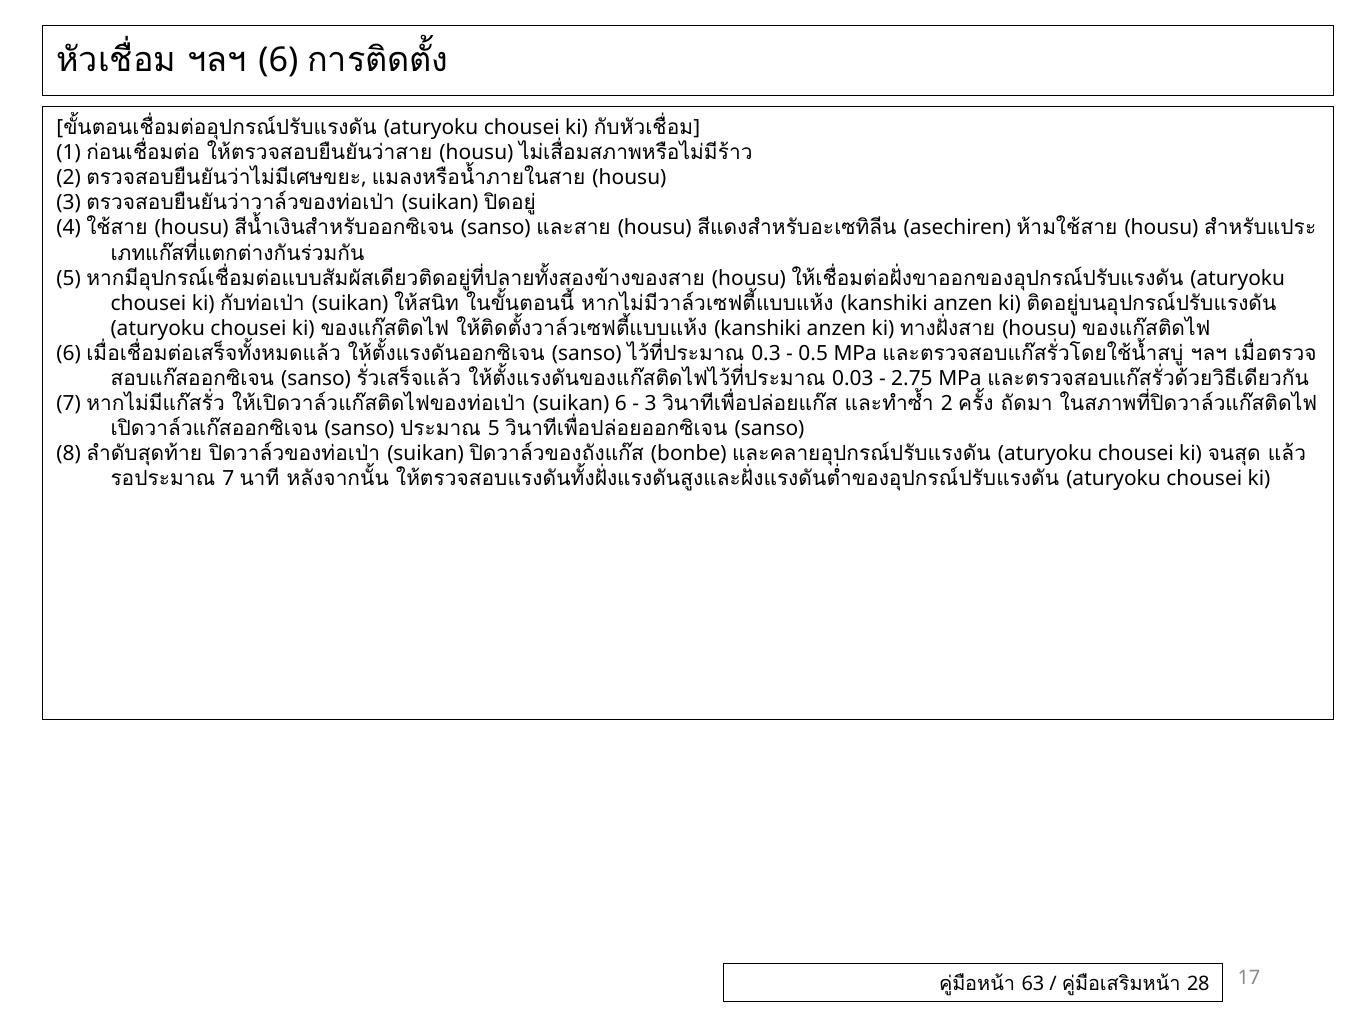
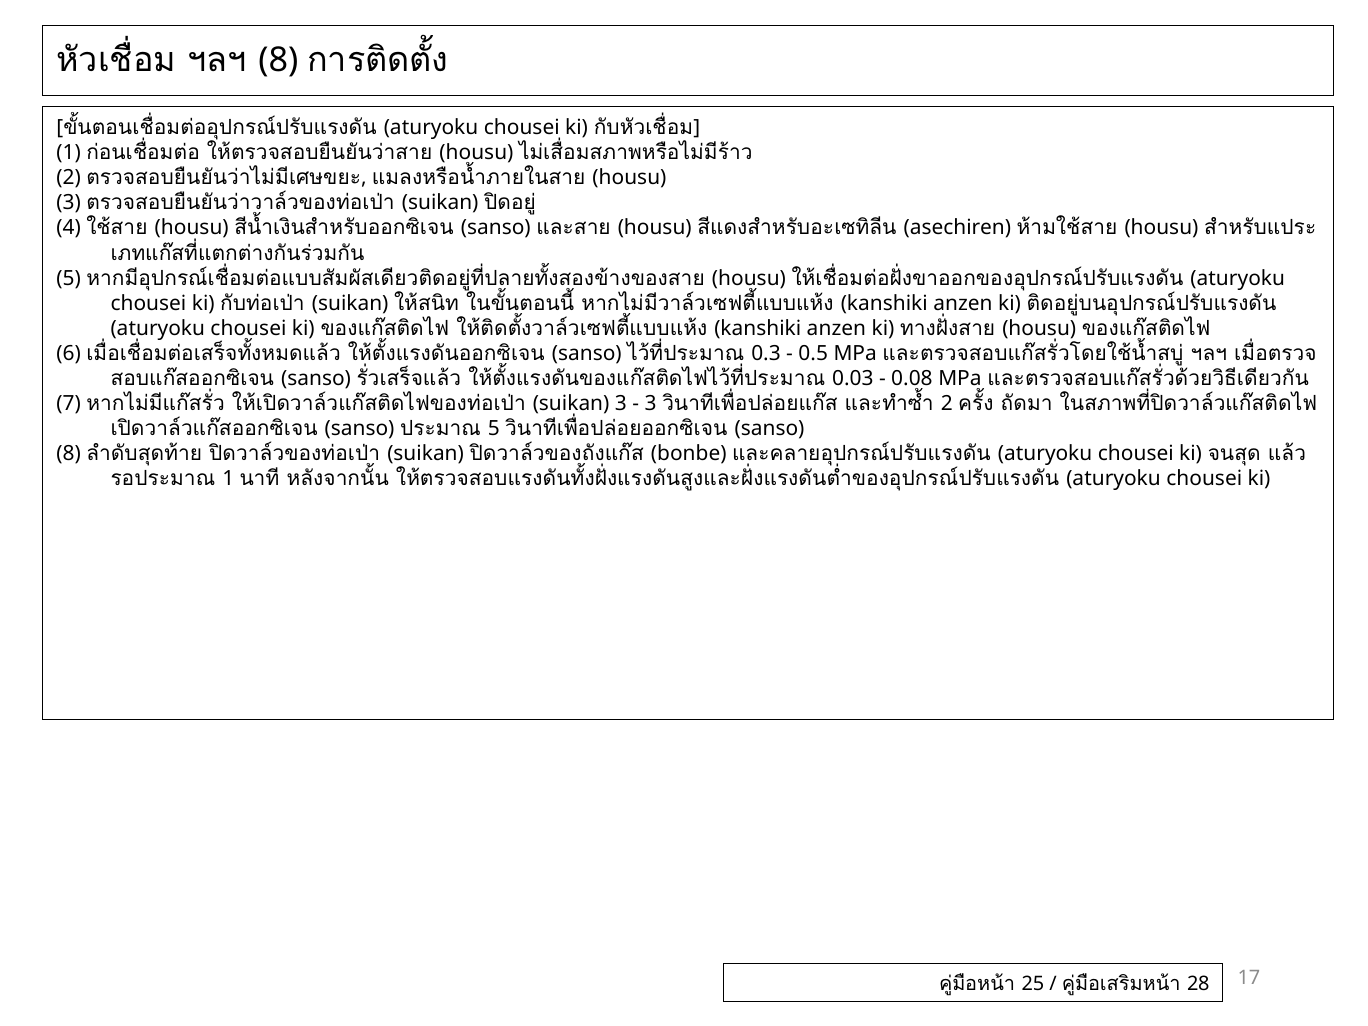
6: 6 -> 8 (278, 60)
2.75: 2.75 -> 0.08 (912, 379)
suikan 6: 6 -> 3 (621, 404)
7: 7 -> 1 (228, 479)
63: 63 -> 25 (1033, 984)
